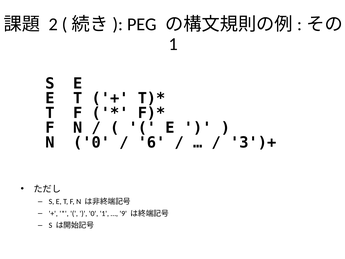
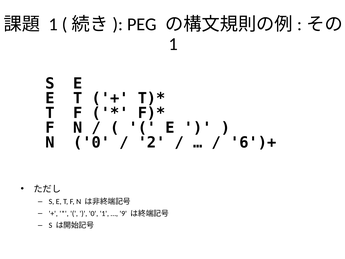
2: 2 -> 1 (53, 24)
6: 6 -> 2 (152, 142)
3')+: 3')+ -> 6')+ (253, 142)
